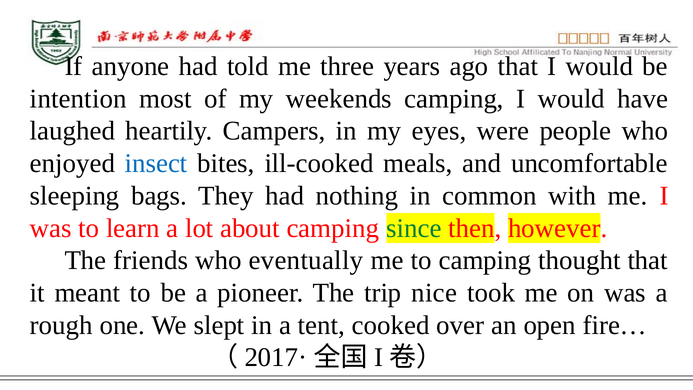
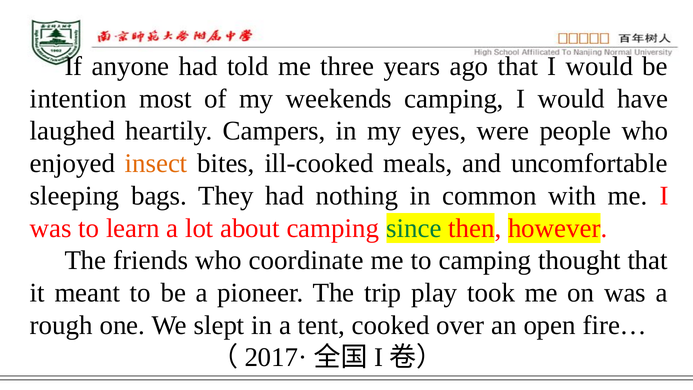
insect colour: blue -> orange (156, 163)
eventually: eventually -> coordinate (306, 260)
nice: nice -> play (434, 293)
